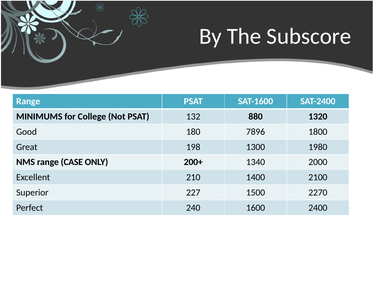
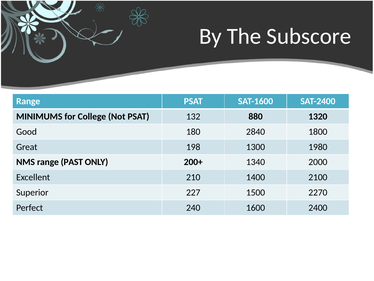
7896: 7896 -> 2840 (256, 132)
CASE: CASE -> PAST (72, 162)
